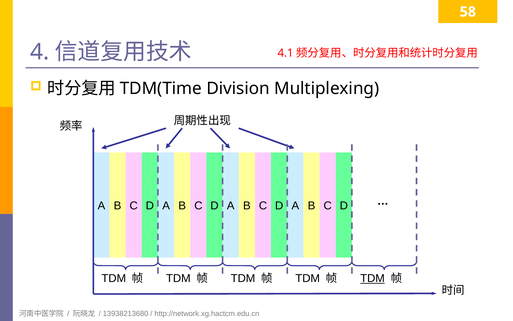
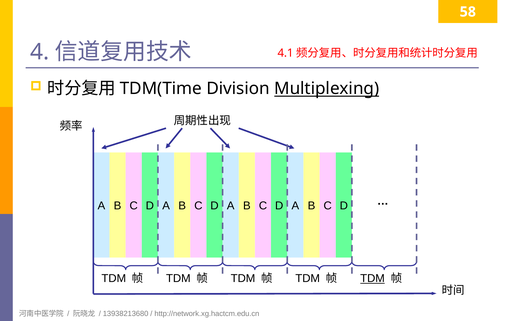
Multiplexing underline: none -> present (327, 89)
